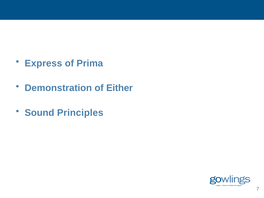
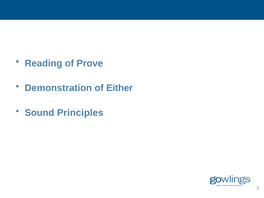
Express: Express -> Reading (43, 63)
Prima: Prima -> Prove (90, 63)
